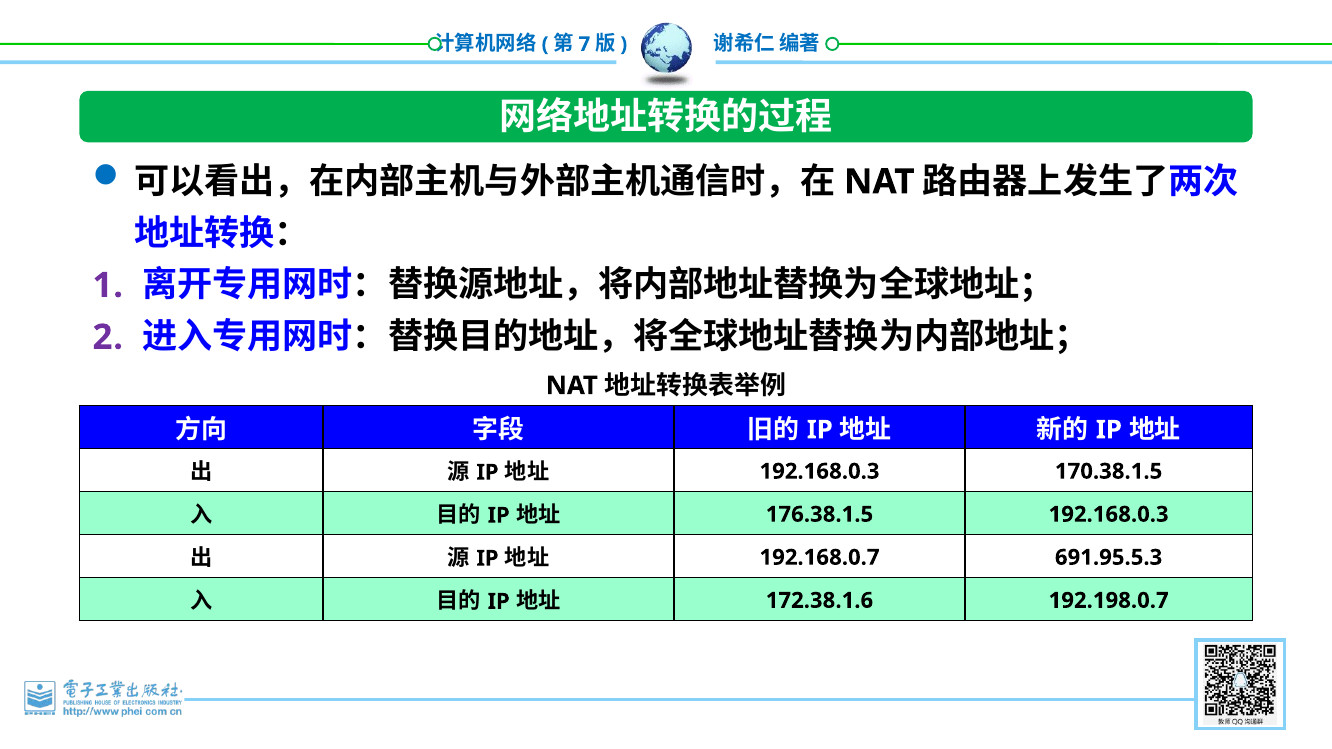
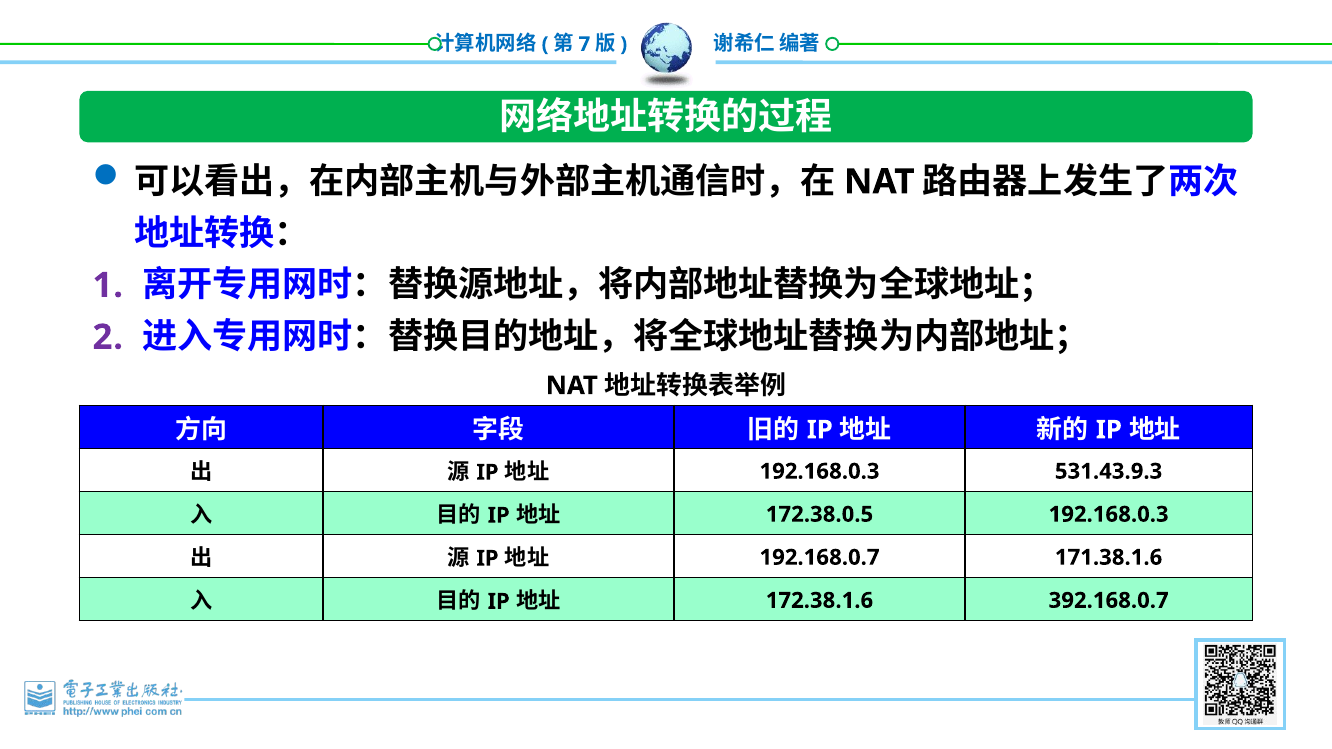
170.38.1.5: 170.38.1.5 -> 531.43.9.3 (1109, 472)
176.38.1.5: 176.38.1.5 -> 172.38.0.5 (820, 515)
691.95.5.3: 691.95.5.3 -> 171.38.1.6 (1109, 558)
192.198.0.7: 192.198.0.7 -> 392.168.0.7 (1109, 601)
